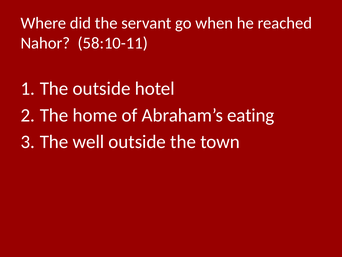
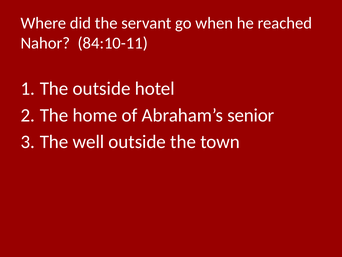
58:10-11: 58:10-11 -> 84:10-11 (113, 43)
eating: eating -> senior (251, 115)
